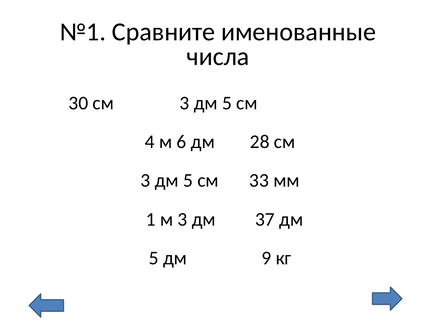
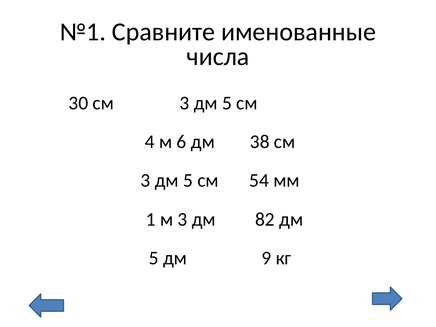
28: 28 -> 38 (260, 142)
33: 33 -> 54 (259, 181)
37: 37 -> 82 (265, 219)
